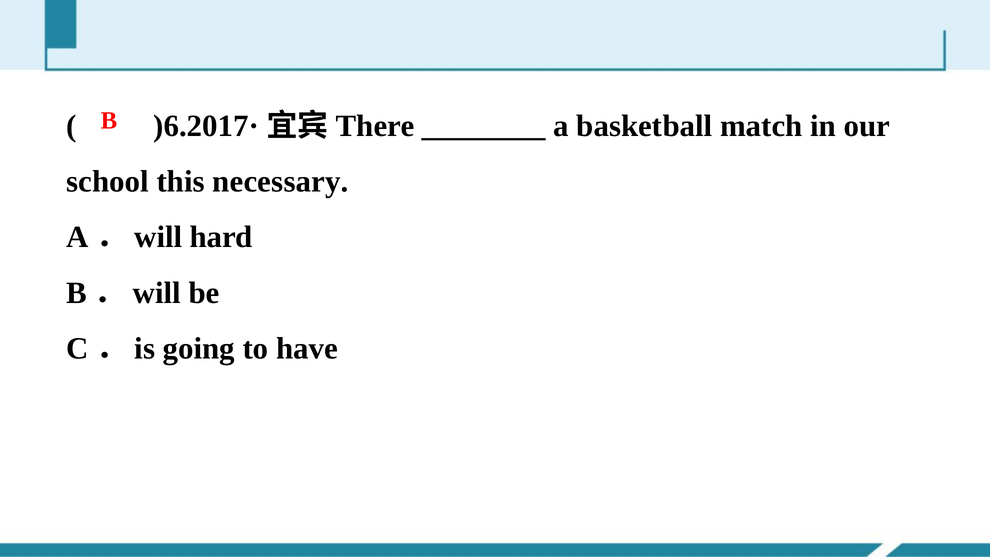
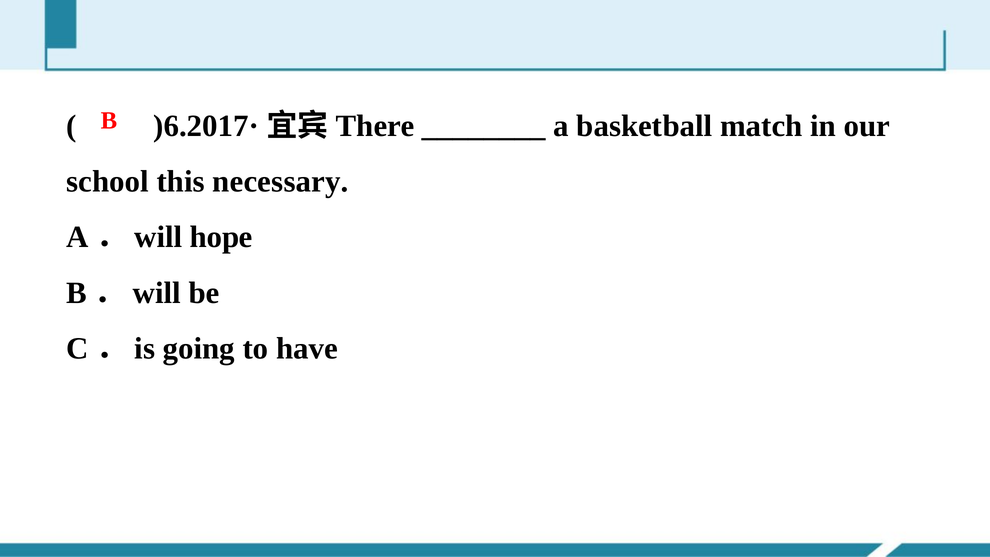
hard: hard -> hope (221, 237)
